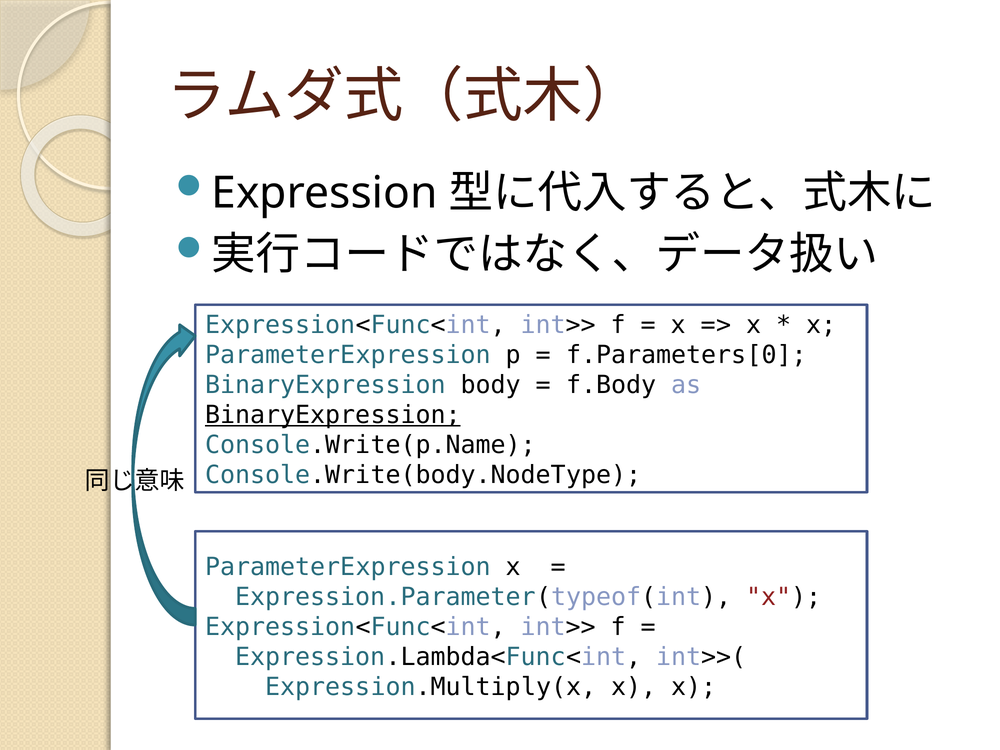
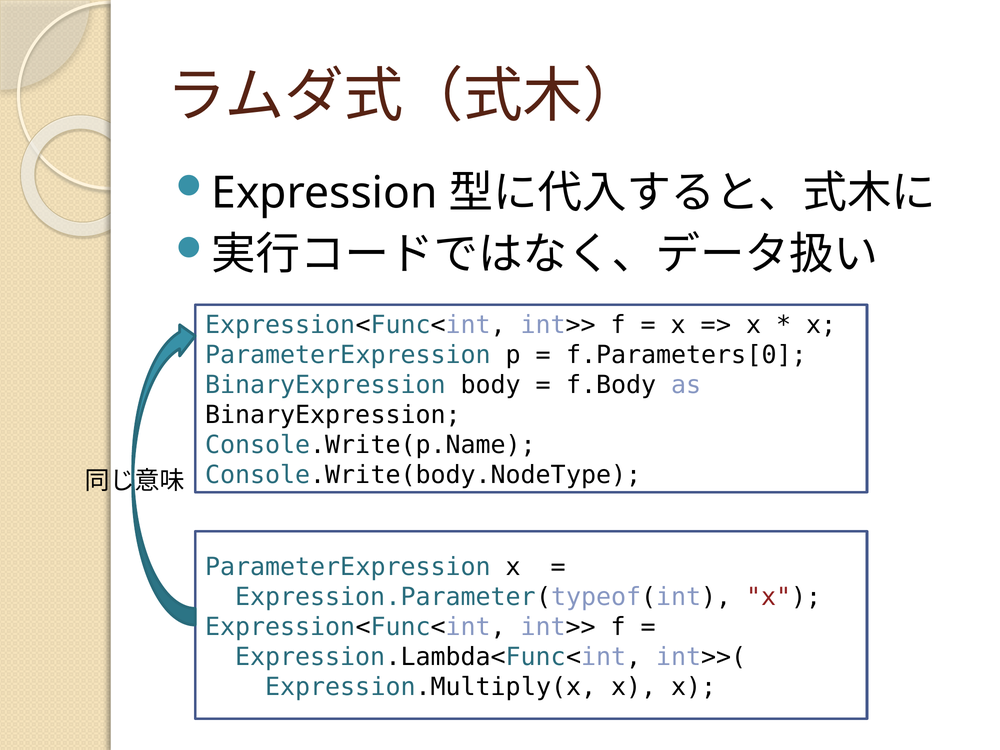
BinaryExpression underline: present -> none (333, 415)
